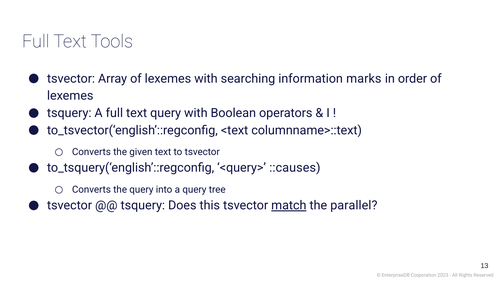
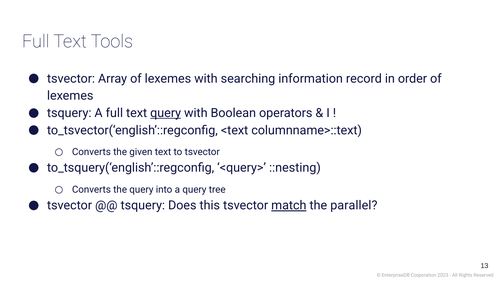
marks: marks -> record (364, 79)
query underline: none -> present (166, 113)
::causes: ::causes -> ::nesting (295, 168)
